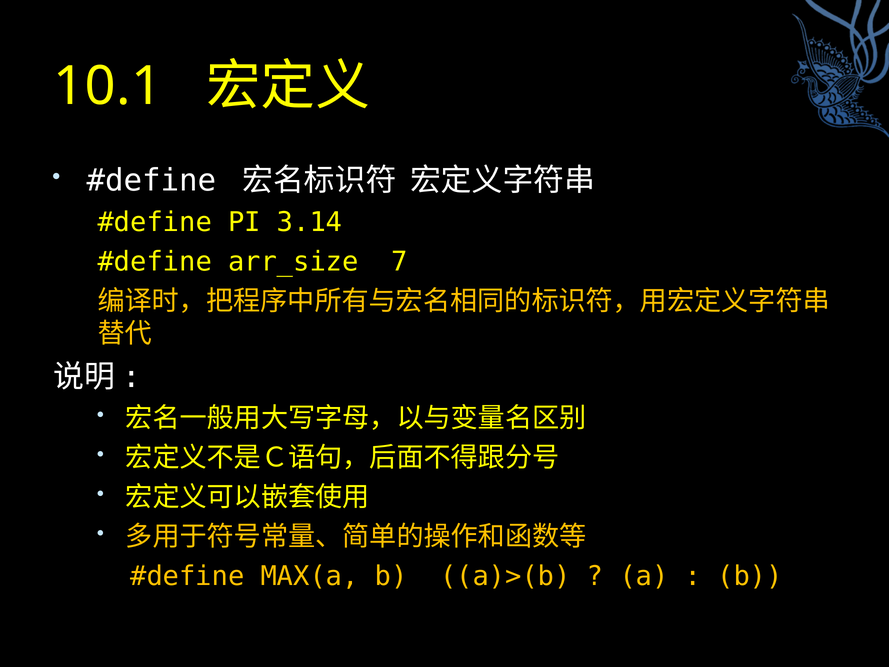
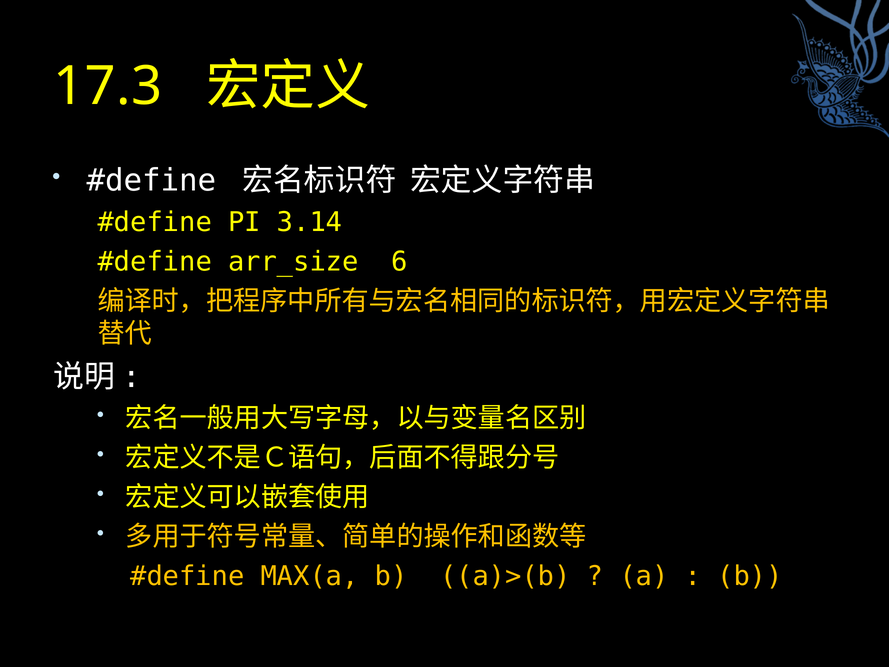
10.1: 10.1 -> 17.3 (108, 86)
7: 7 -> 6 (399, 262)
